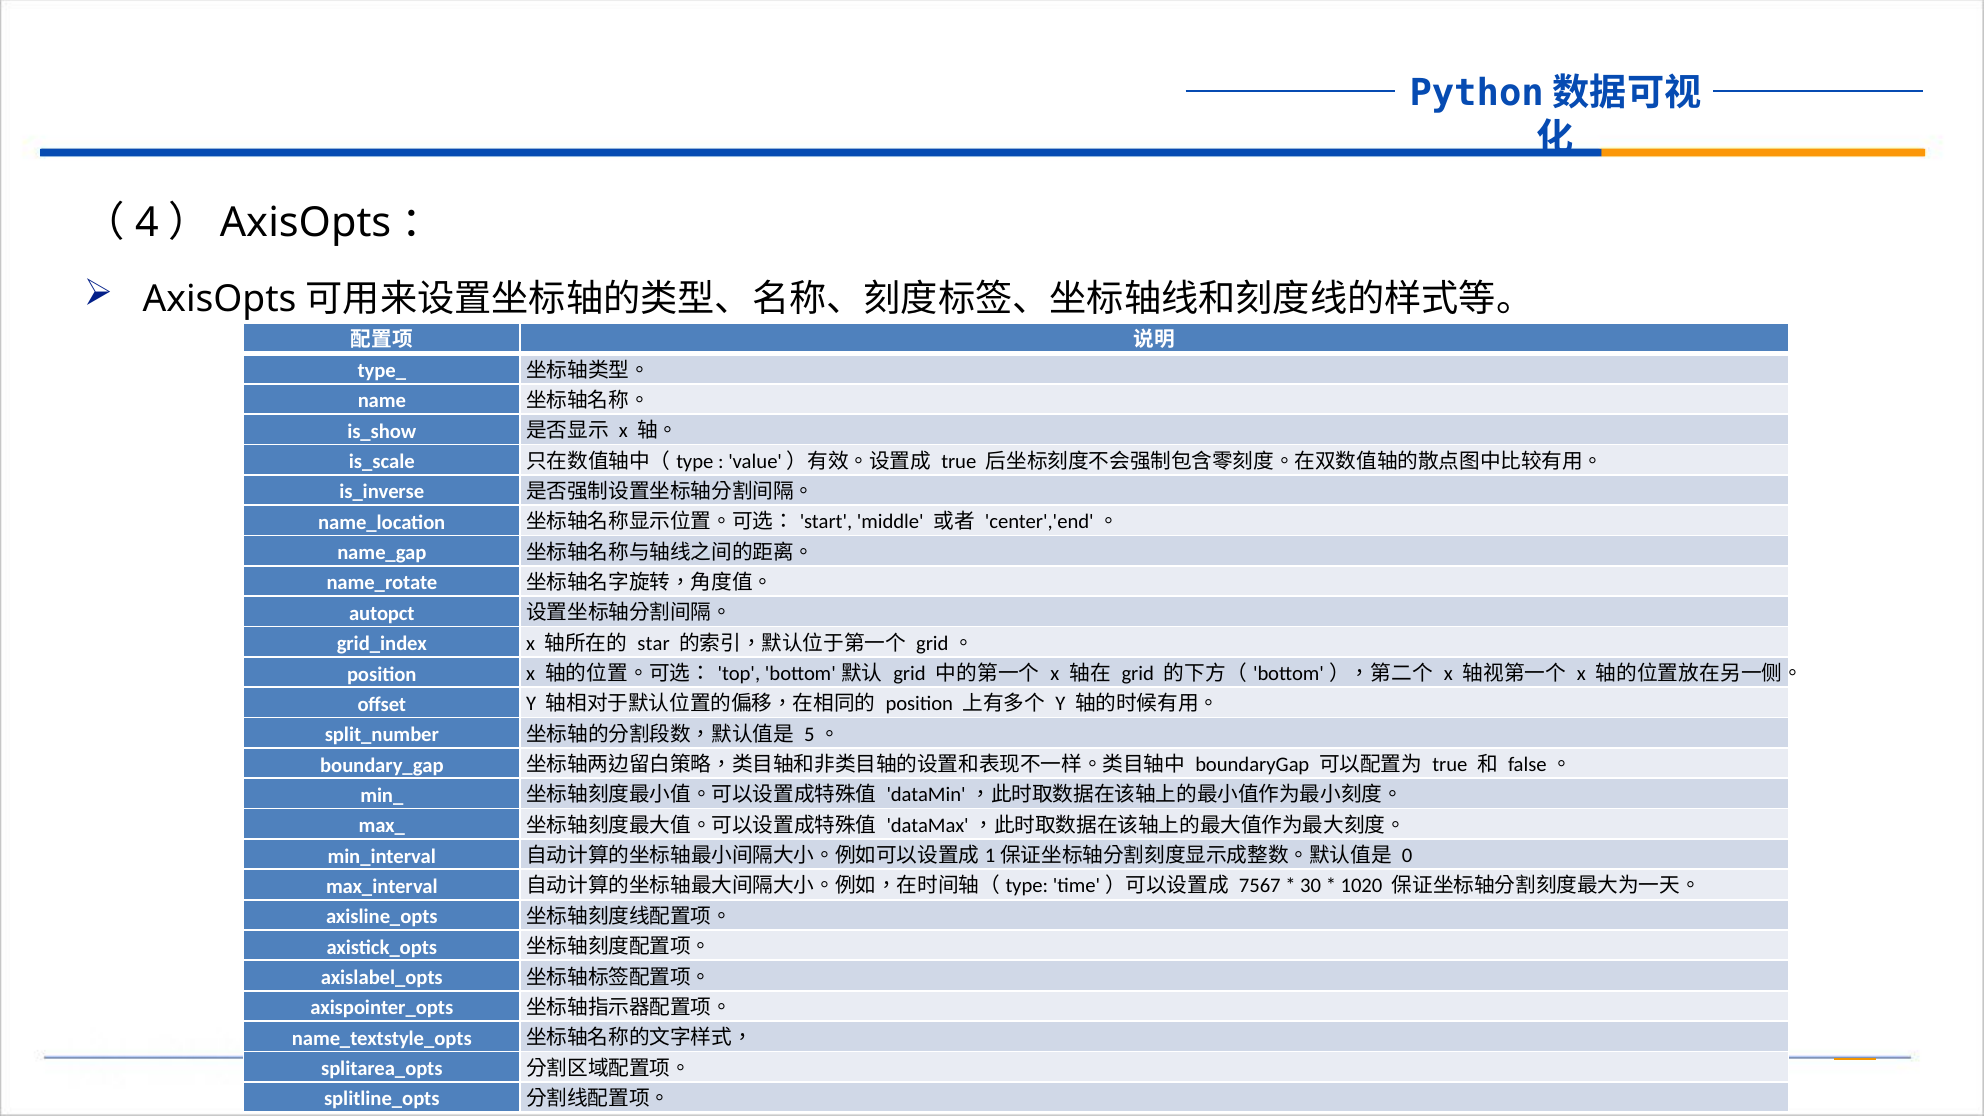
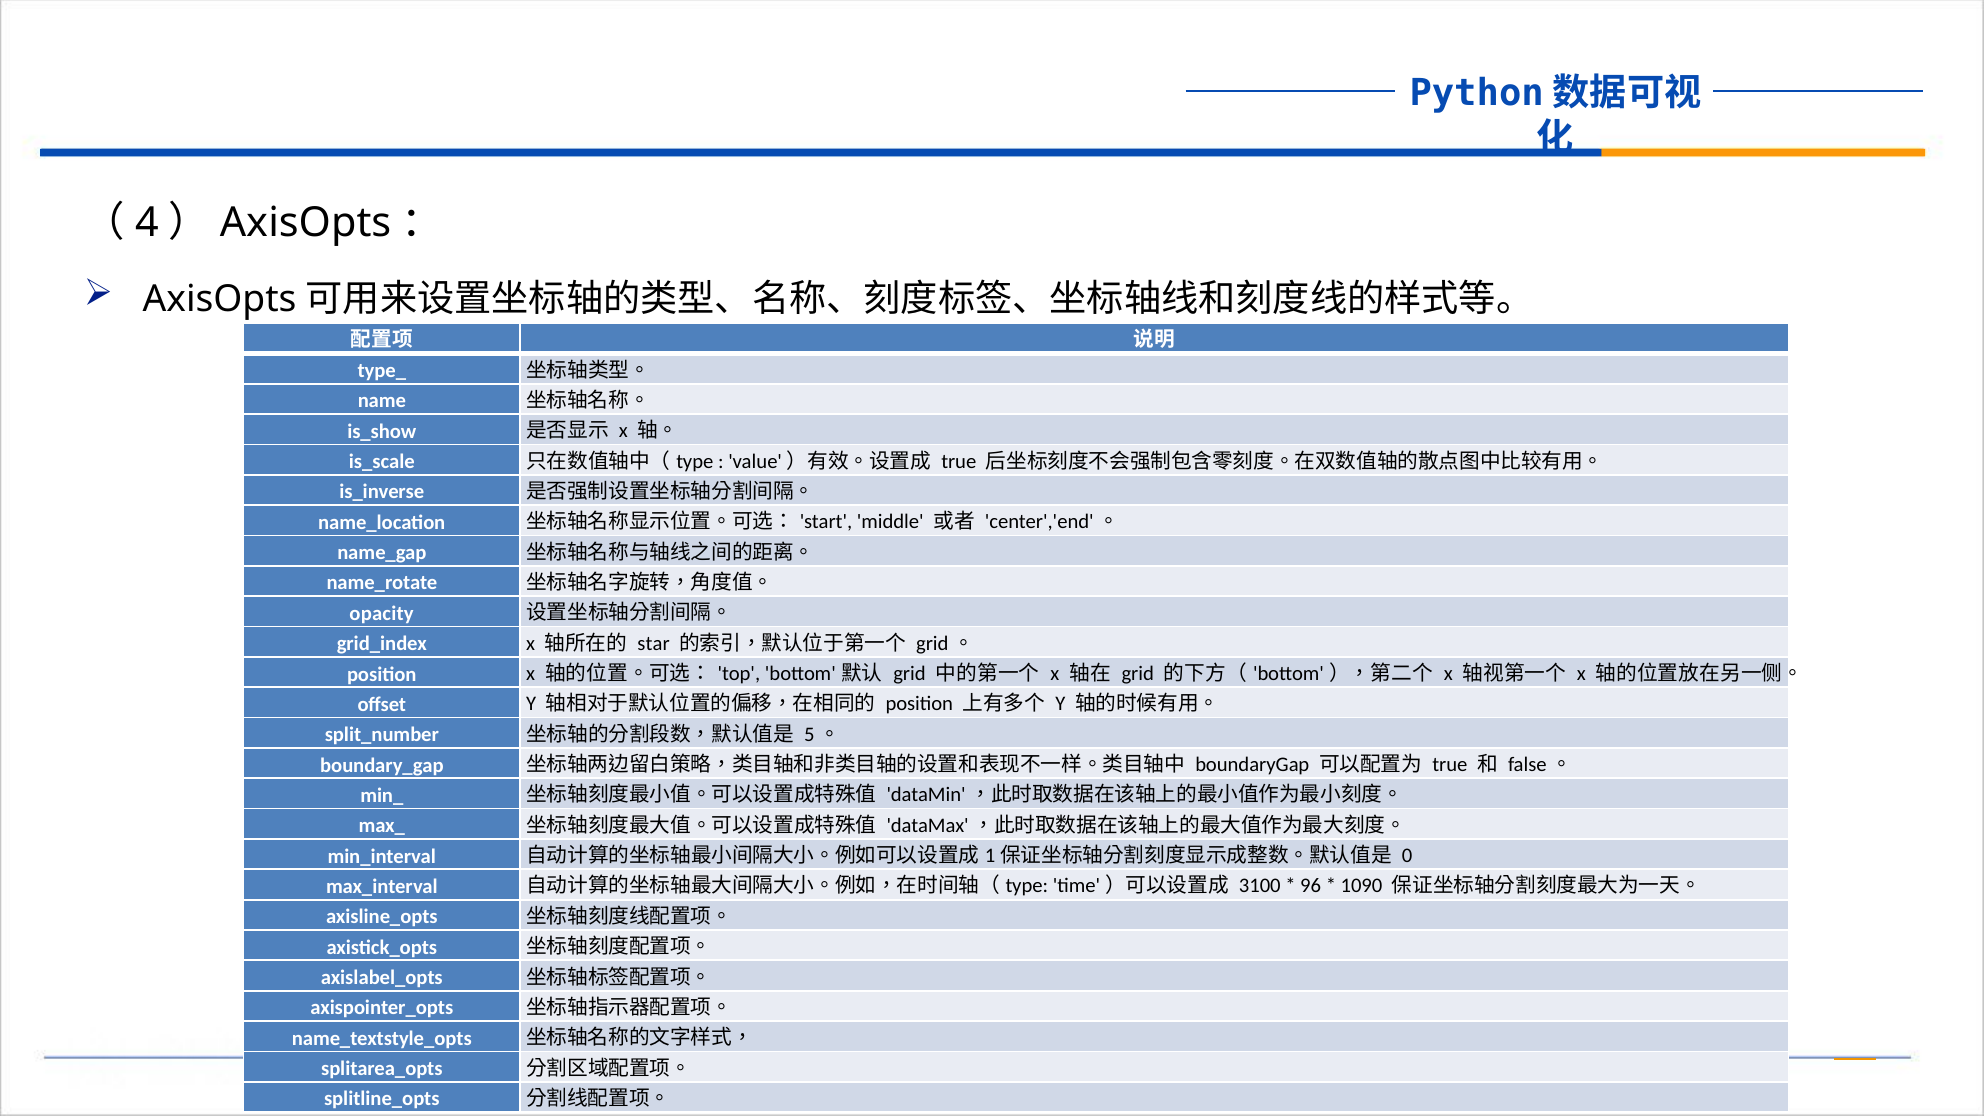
autopct: autopct -> opacity (382, 614)
7567: 7567 -> 3100 (1260, 886)
30: 30 -> 96 (1311, 886)
1020: 1020 -> 1090 (1362, 886)
